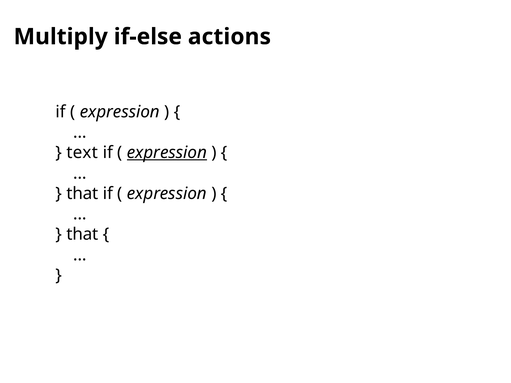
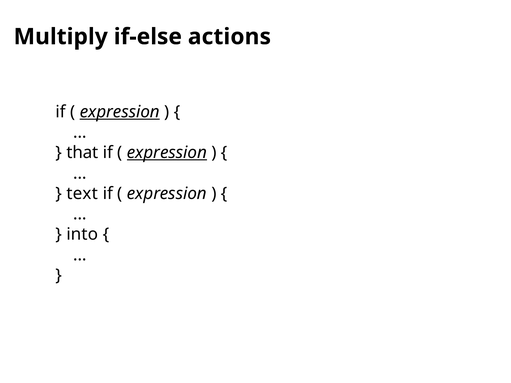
expression underline: none -> present (120, 112)
text: text -> that (82, 153)
that: that -> text (82, 194)
that: that -> into (82, 234)
